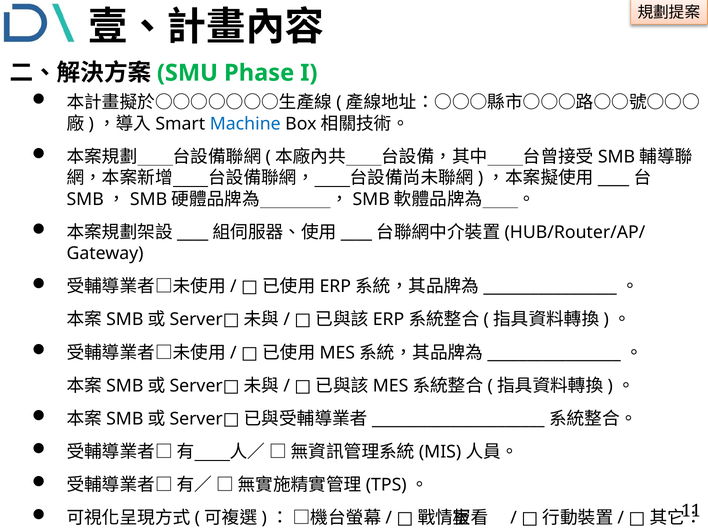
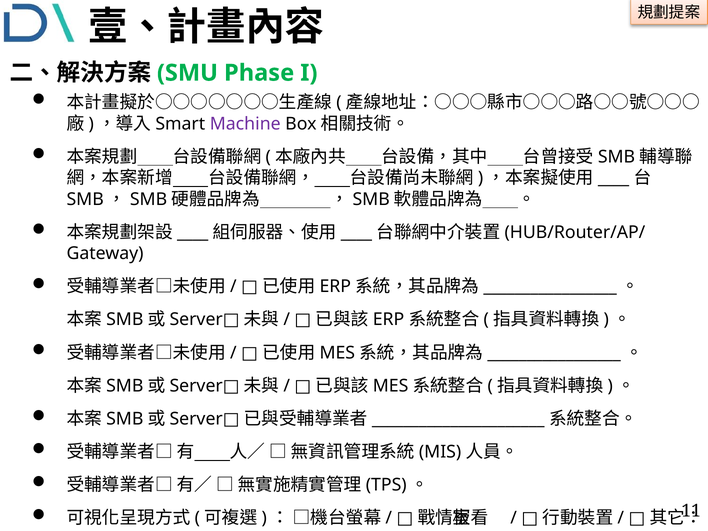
Machine colour: blue -> purple (245, 124)
